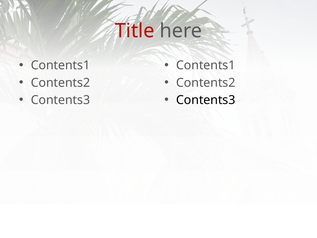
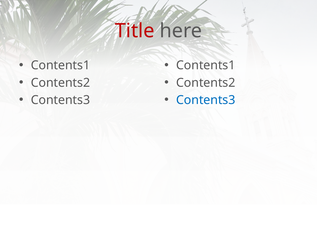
Contents3 colour: black -> blue (206, 100)
